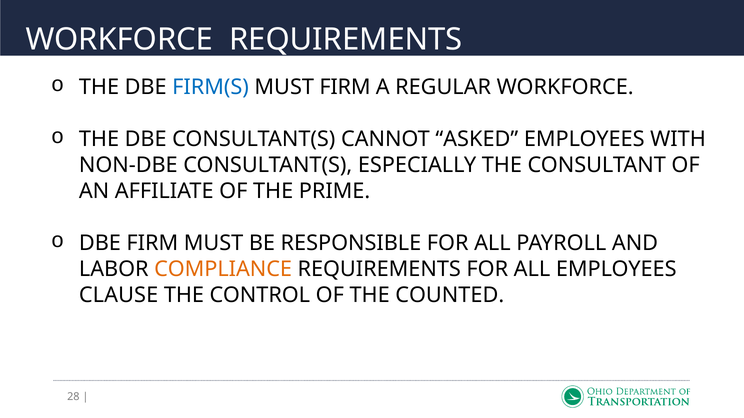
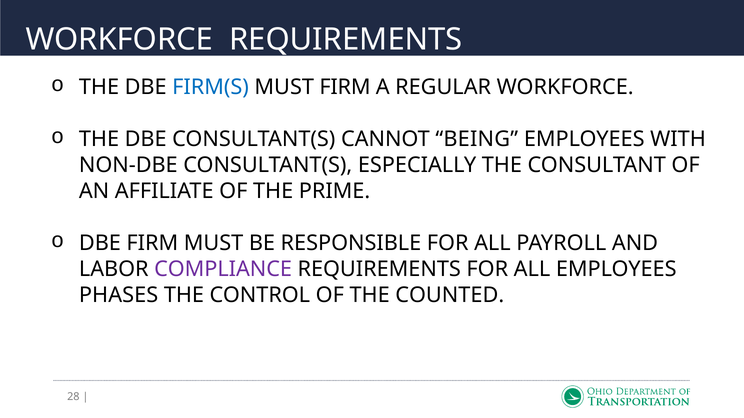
ASKED: ASKED -> BEING (477, 139)
COMPLIANCE colour: orange -> purple (223, 269)
CLAUSE: CLAUSE -> PHASES (119, 295)
